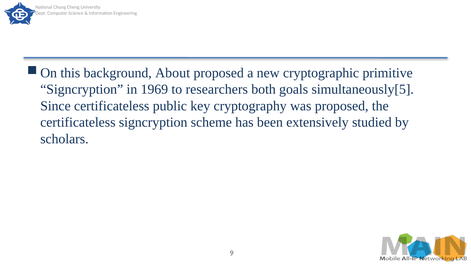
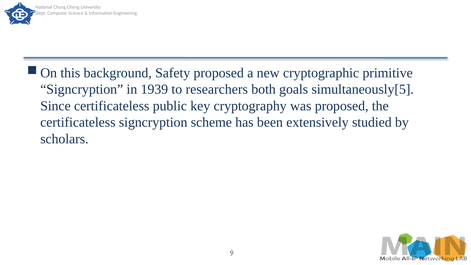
About: About -> Safety (173, 73)
1969: 1969 -> 1939 (154, 89)
